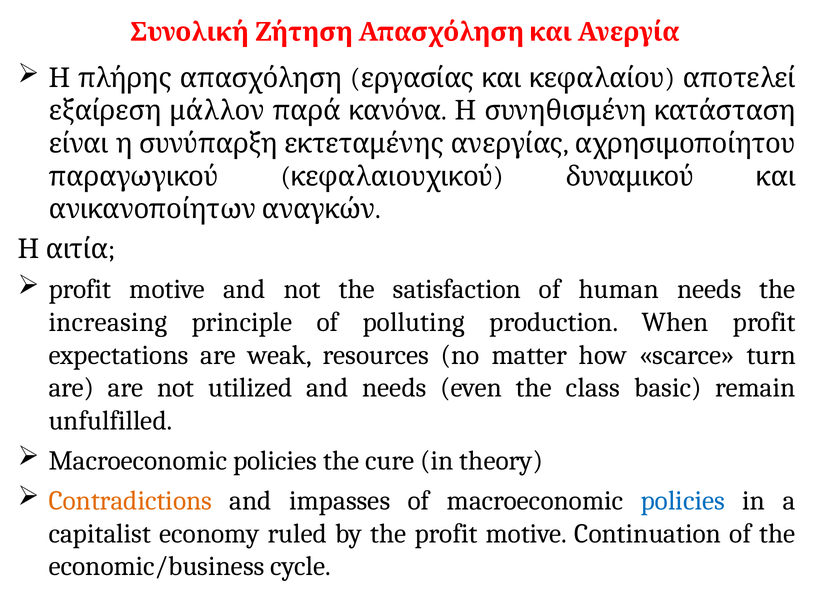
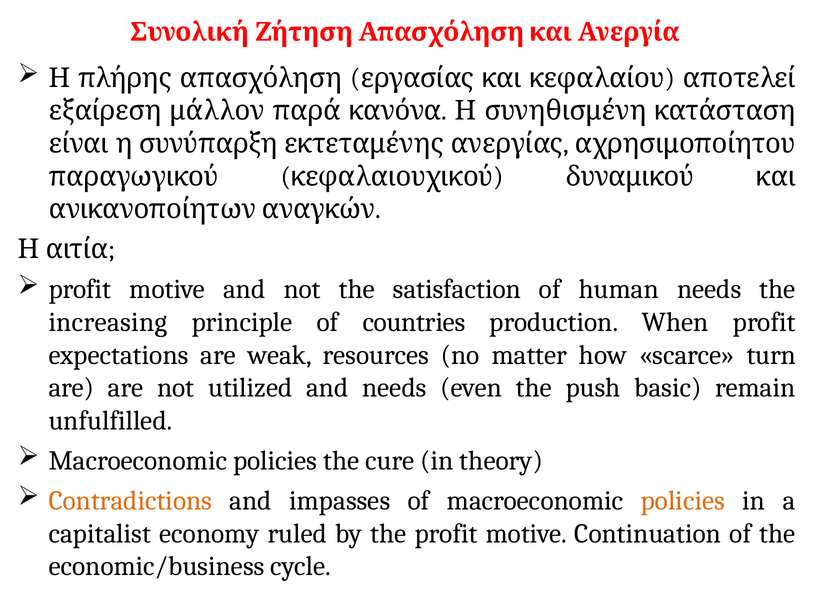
polluting: polluting -> countries (414, 322)
class: class -> push (593, 388)
policies colour: blue -> orange (683, 501)
